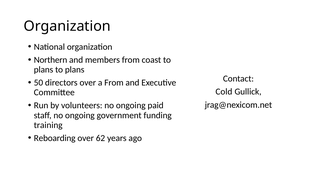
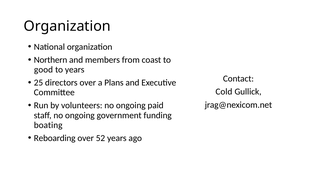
plans: plans -> good (43, 70)
plans: plans -> years (75, 70)
50: 50 -> 25 (38, 83)
a From: From -> Plans (114, 83)
training: training -> boating (48, 125)
62: 62 -> 52 (100, 138)
